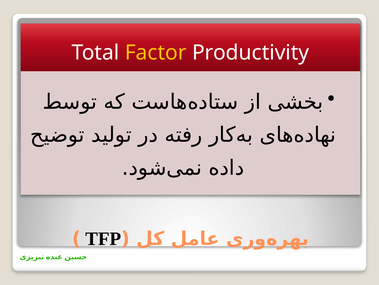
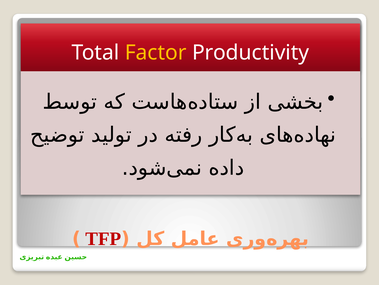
TFP colour: black -> red (103, 238)
